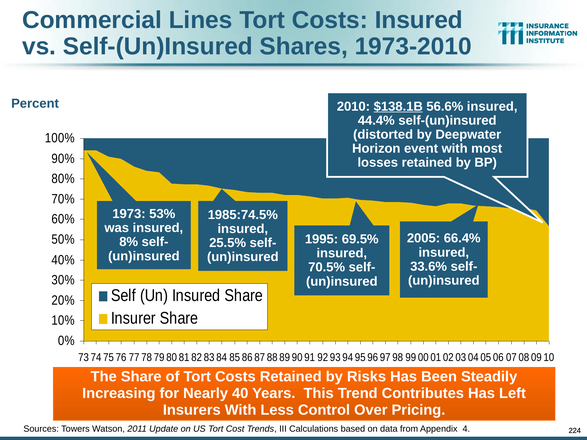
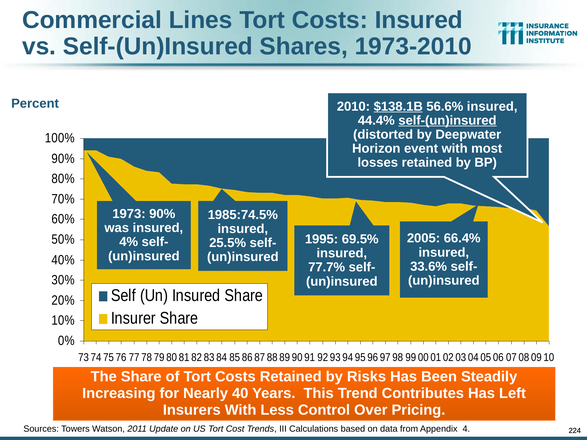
self-(un)insured underline: none -> present (447, 121)
1973 53%: 53% -> 90% (162, 214)
8%: 8% -> 4% (129, 242)
70.5%: 70.5% -> 77.7% (327, 267)
